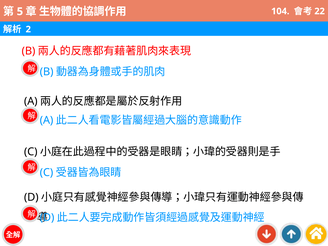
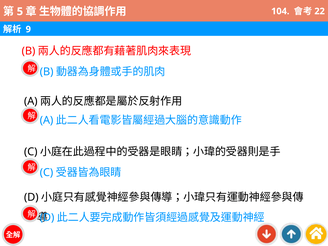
2: 2 -> 9 (28, 29)
